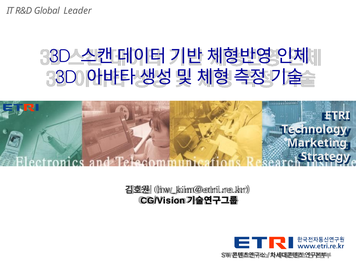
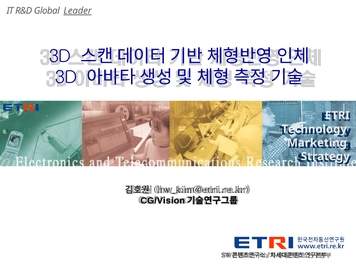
Leader underline: none -> present (78, 11)
